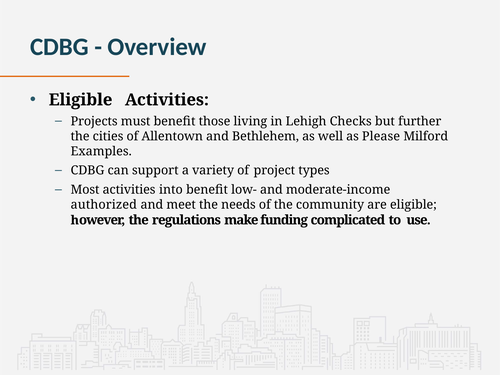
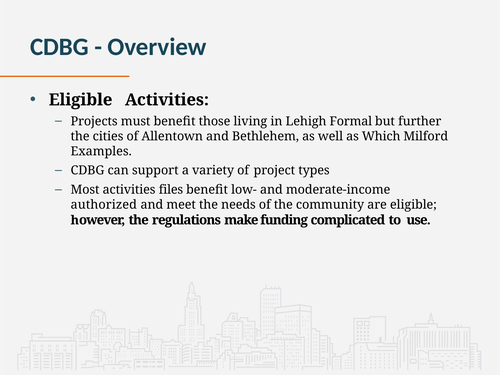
Checks: Checks -> Formal (351, 121)
Please: Please -> Which (381, 136)
into: into -> files (171, 190)
